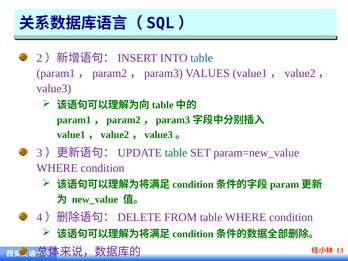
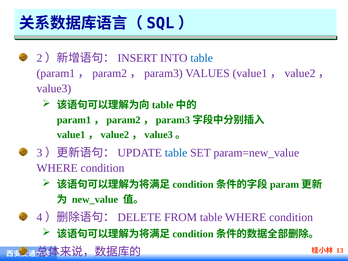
table colour: green -> blue (176, 153)
